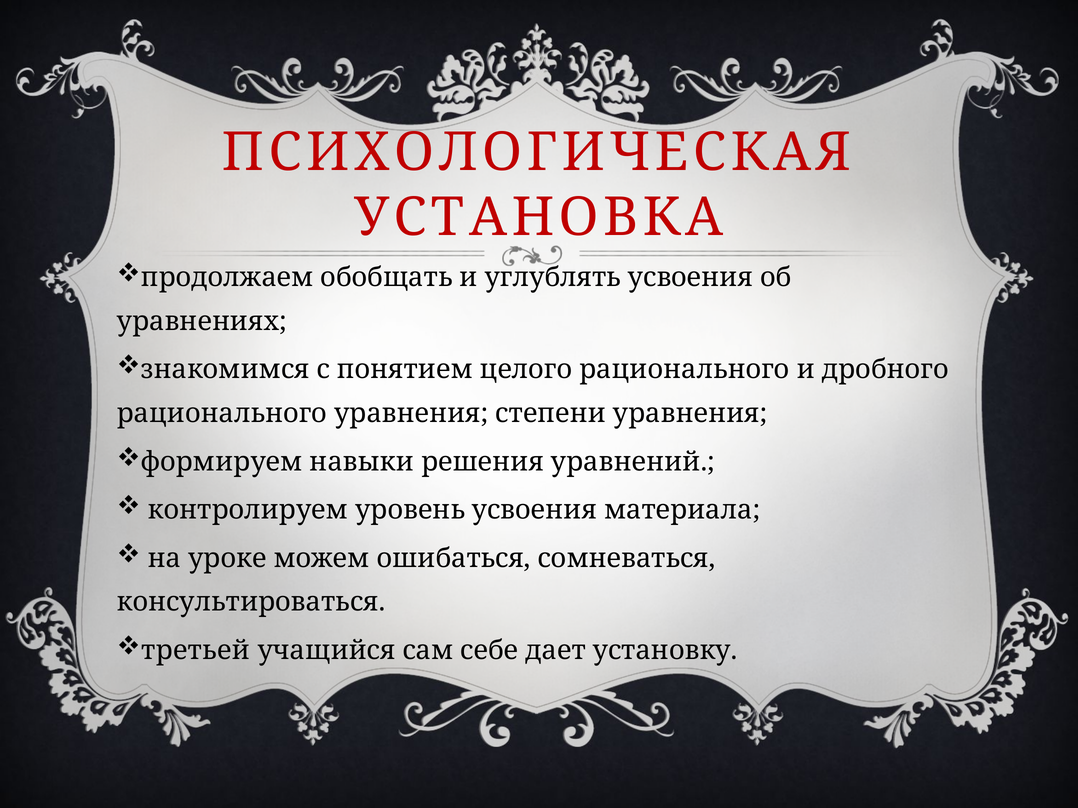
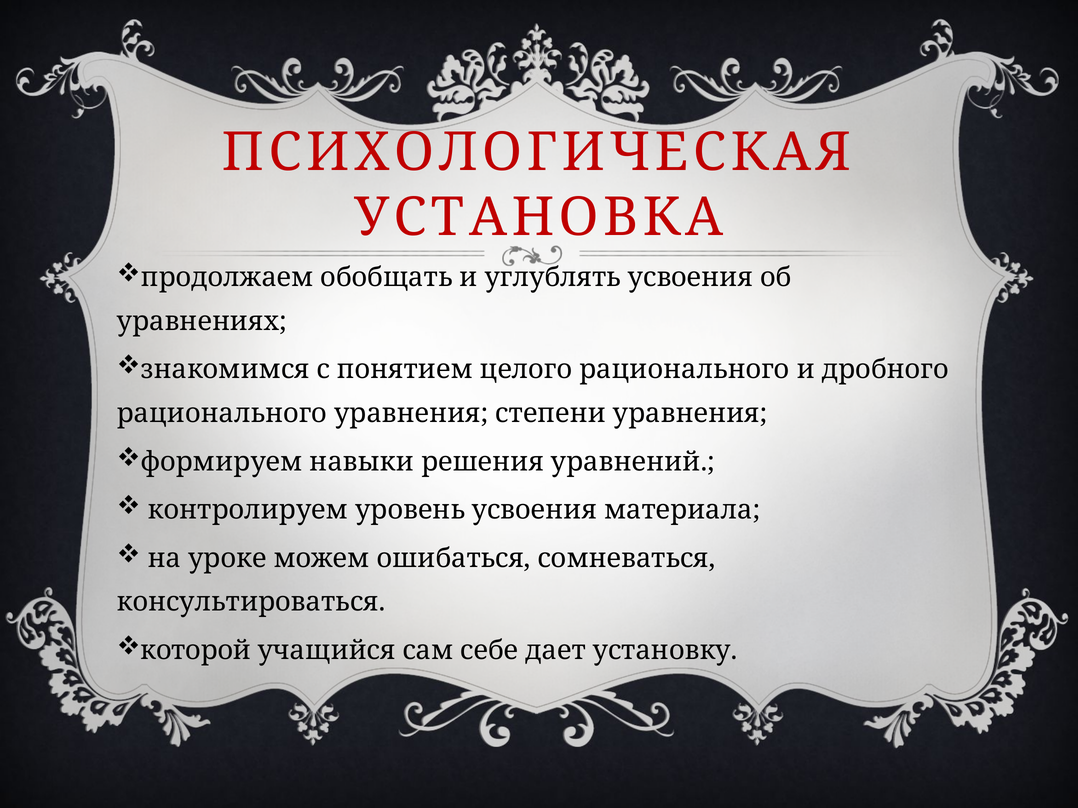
третьей: третьей -> которой (196, 651)
